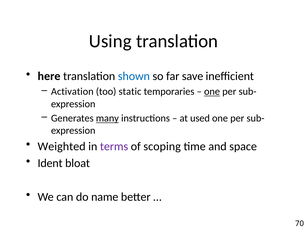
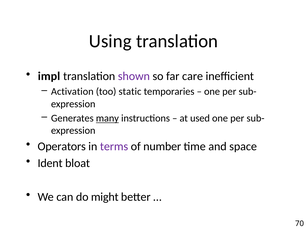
here: here -> impl (49, 76)
shown colour: blue -> purple (134, 76)
save: save -> care (193, 76)
one underline: present -> none (212, 91)
Weighted: Weighted -> Operators (62, 146)
scoping: scoping -> number (162, 146)
name: name -> might (105, 196)
